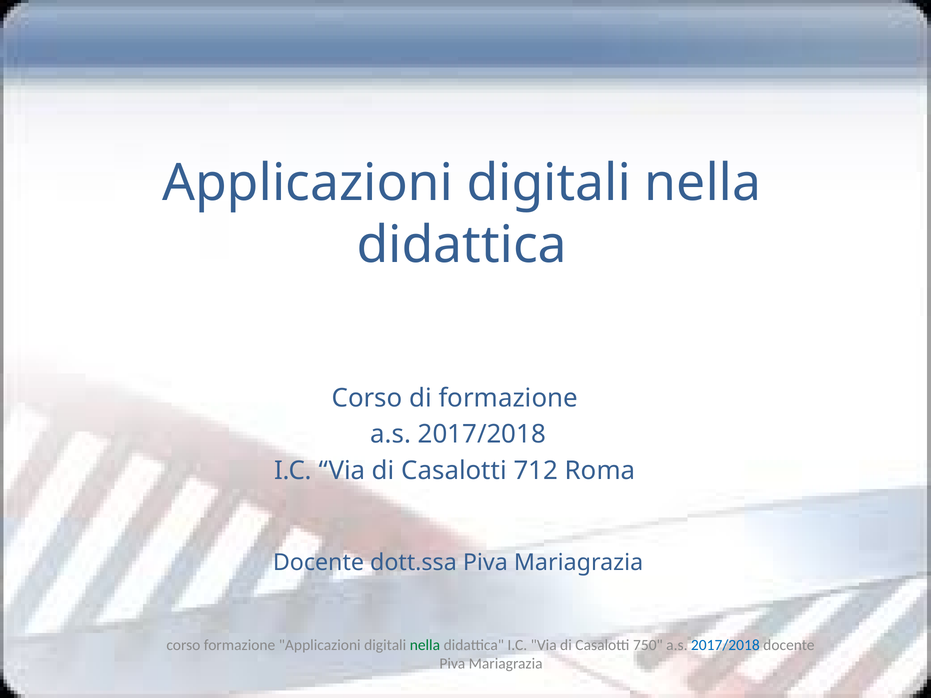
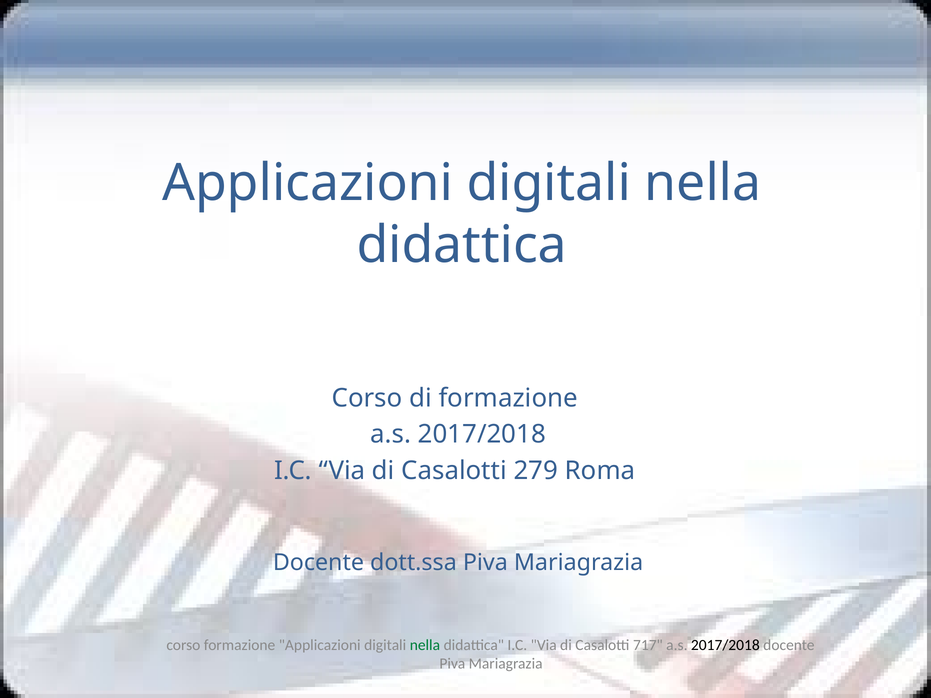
712: 712 -> 279 (536, 471)
750: 750 -> 717 (648, 645)
2017/2018 colour: blue -> black (725, 645)
